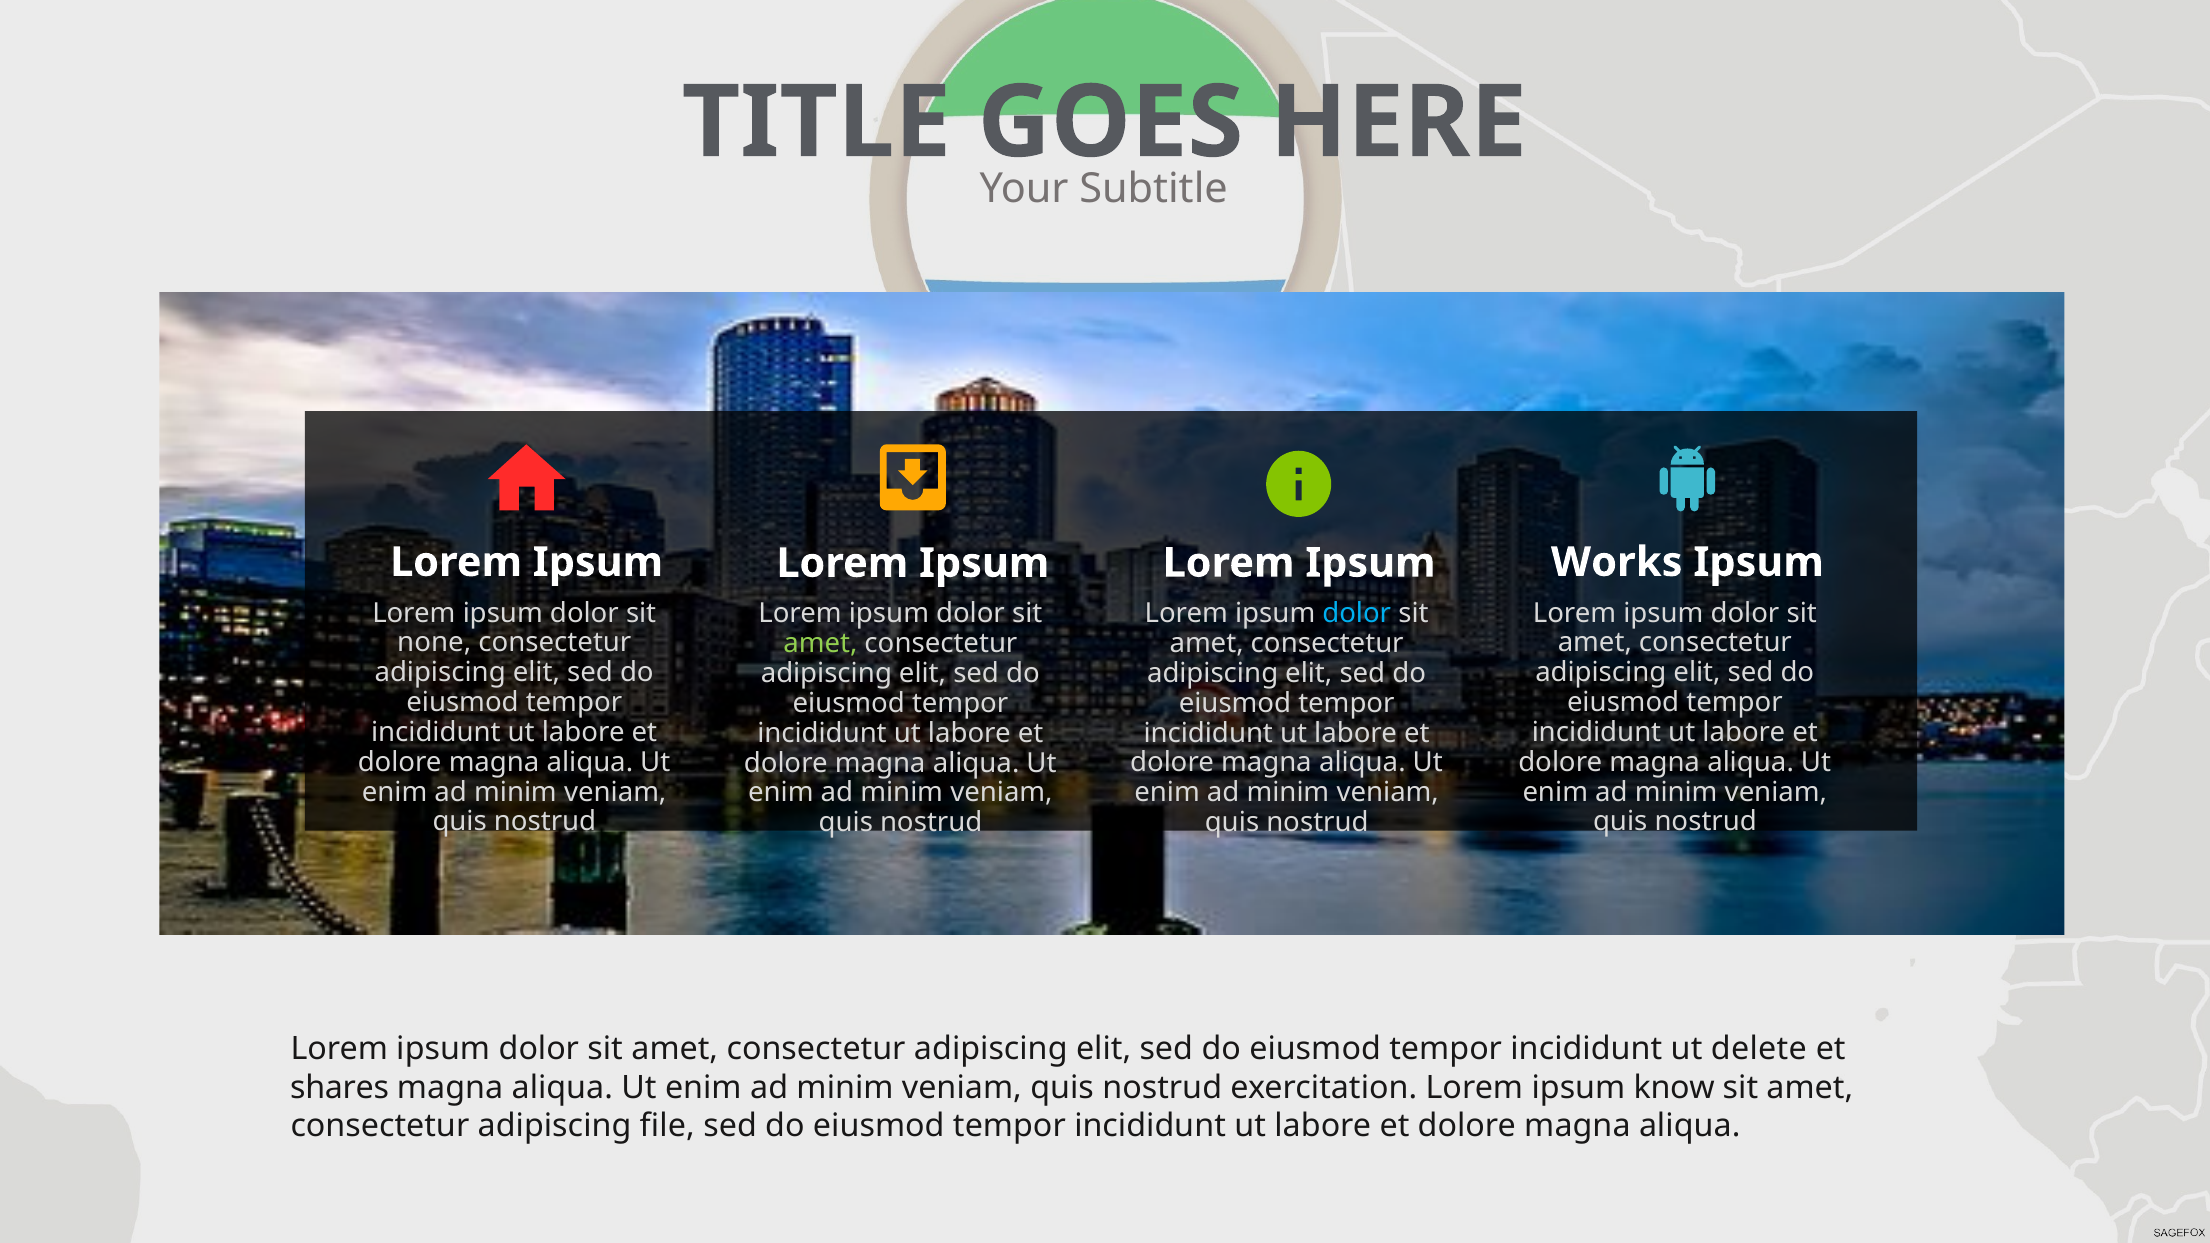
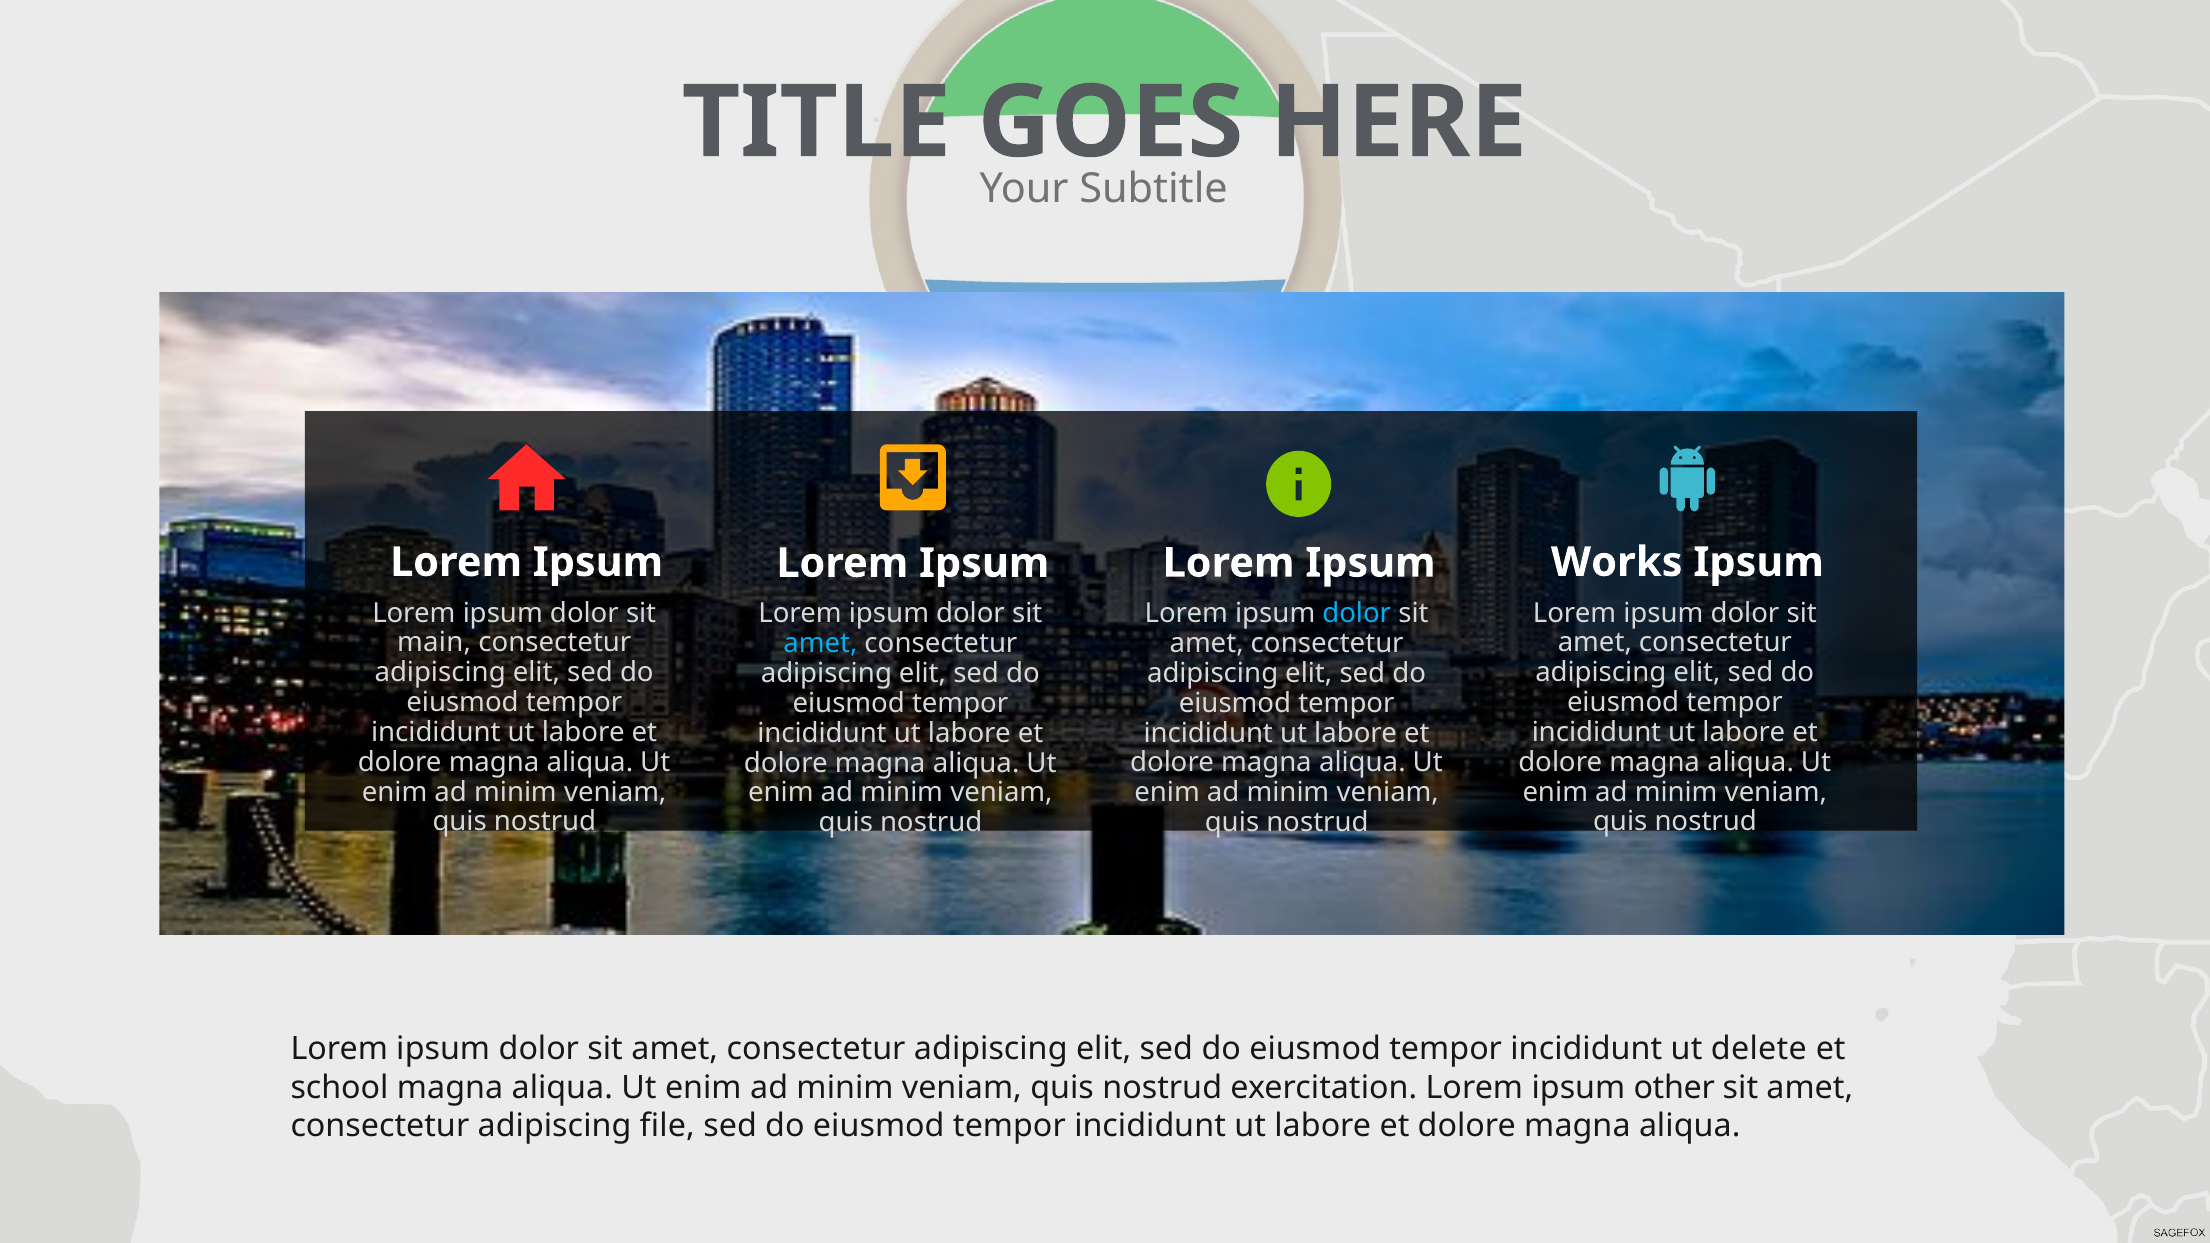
none: none -> main (434, 643)
amet colour: light green -> light blue (820, 644)
shares: shares -> school (339, 1088)
know: know -> other (1674, 1088)
